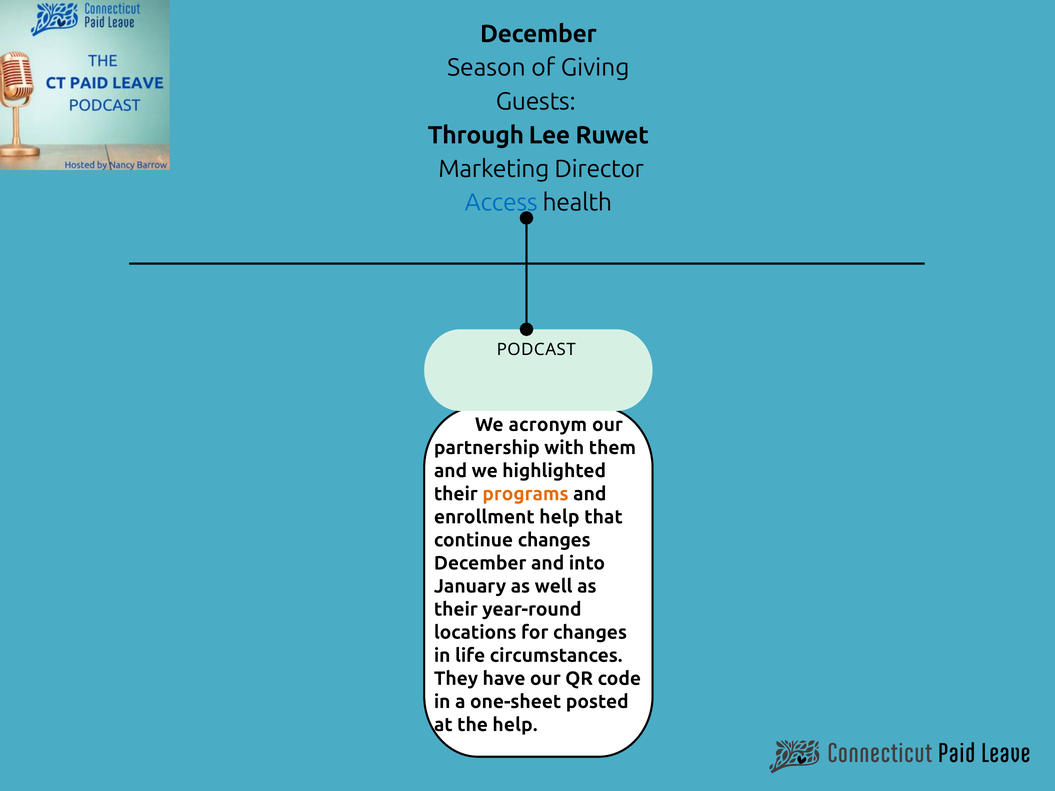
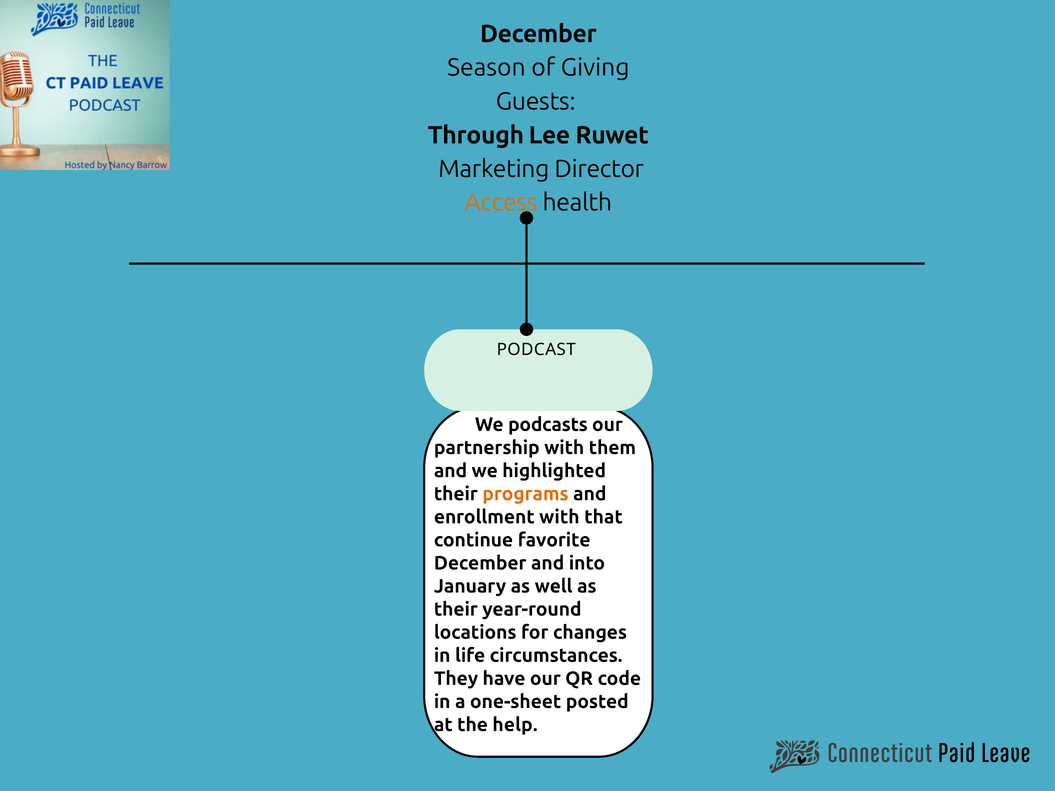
Access colour: blue -> orange (501, 203)
acronym: acronym -> podcasts (548, 425)
enrollment help: help -> with (559, 517)
continue changes: changes -> favorite (554, 540)
